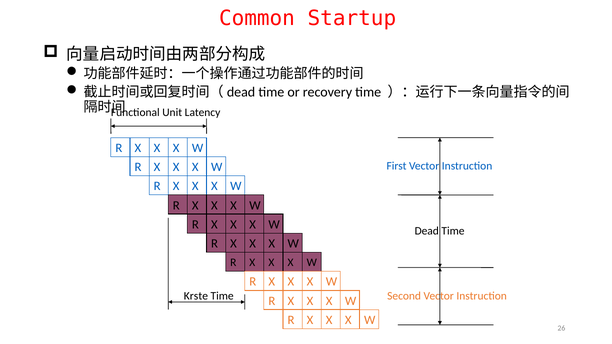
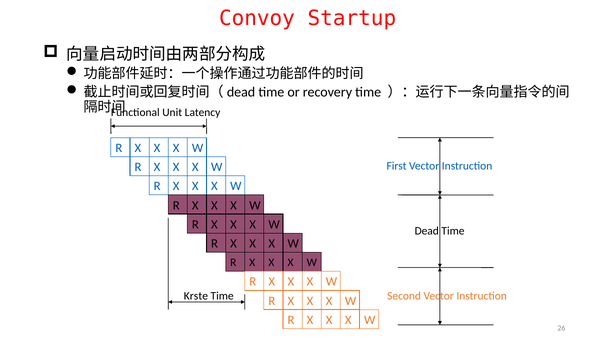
Common: Common -> Convoy (257, 18)
